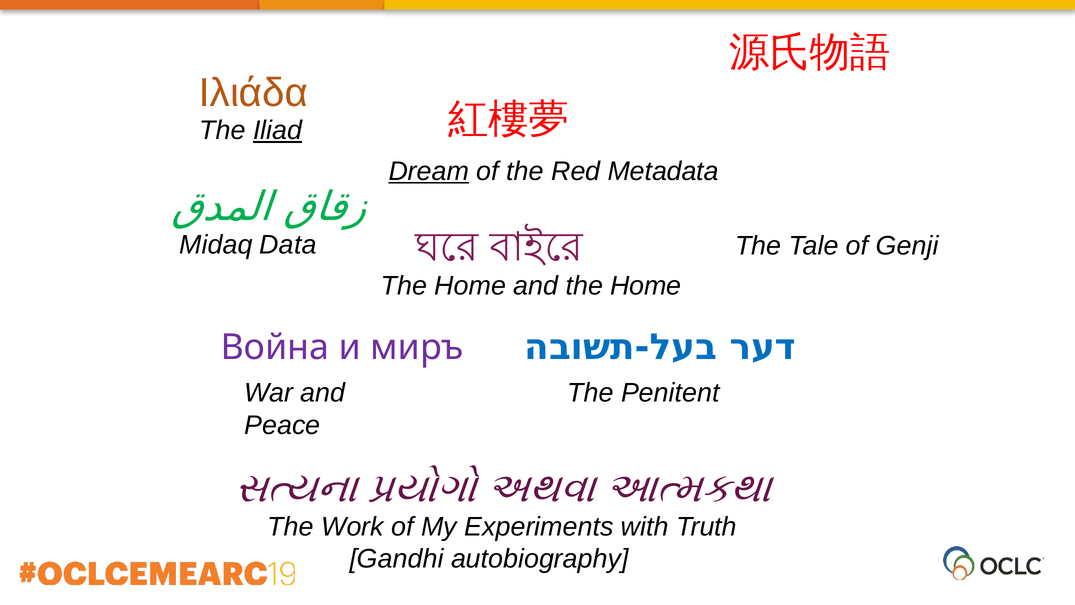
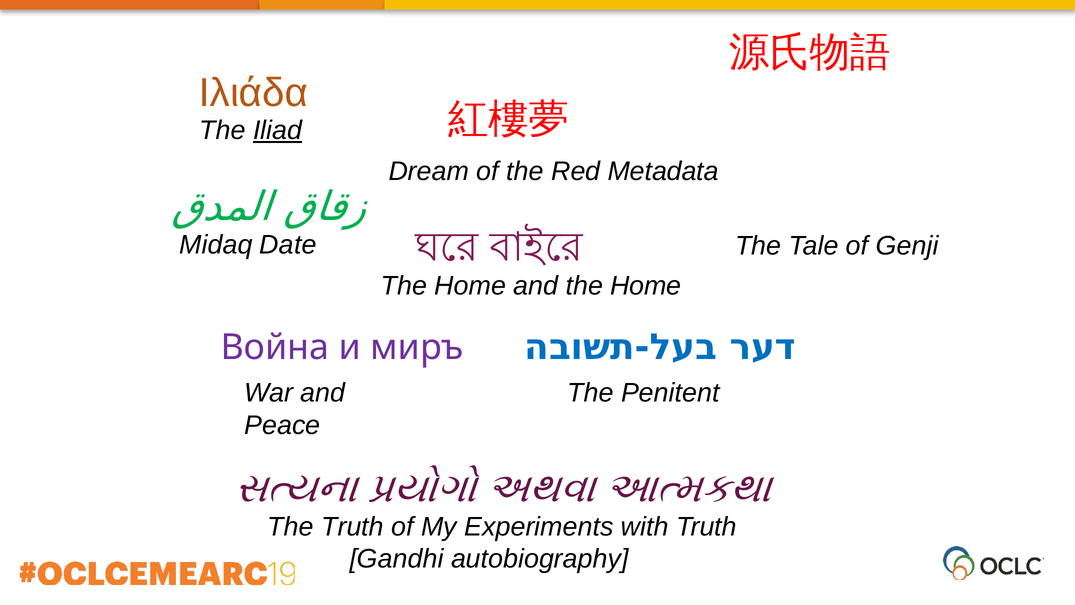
Dream underline: present -> none (429, 171)
Data: Data -> Date (288, 245)
The Work: Work -> Truth (353, 527)
